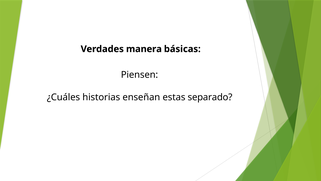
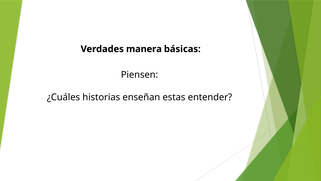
separado: separado -> entender (210, 97)
